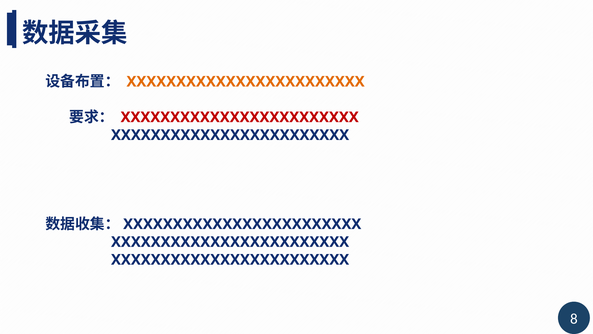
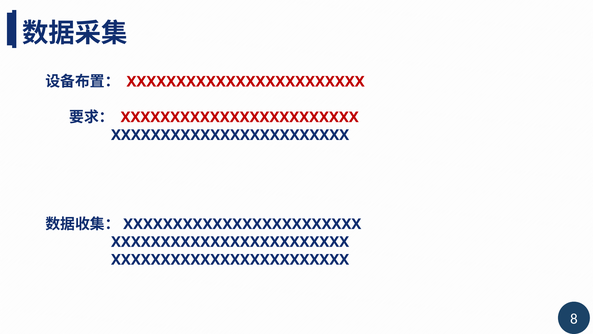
XXXXXXXXXXXXXXXXXXXXXXXX colour: orange -> red (246, 82)
